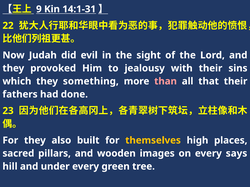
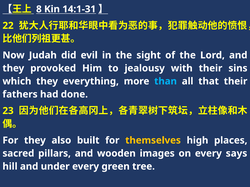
9: 9 -> 8 (39, 9)
something: something -> everything (91, 81)
than colour: pink -> light blue (166, 81)
